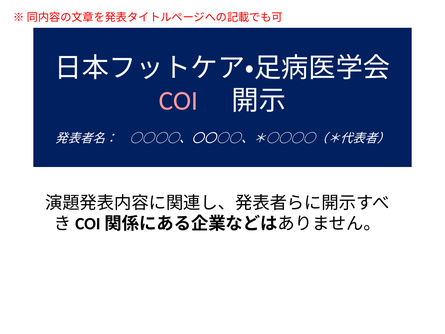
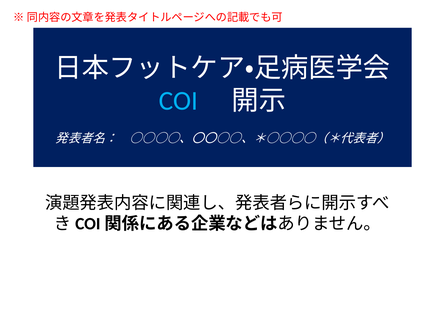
COI colour: pink -> light blue (178, 101)
